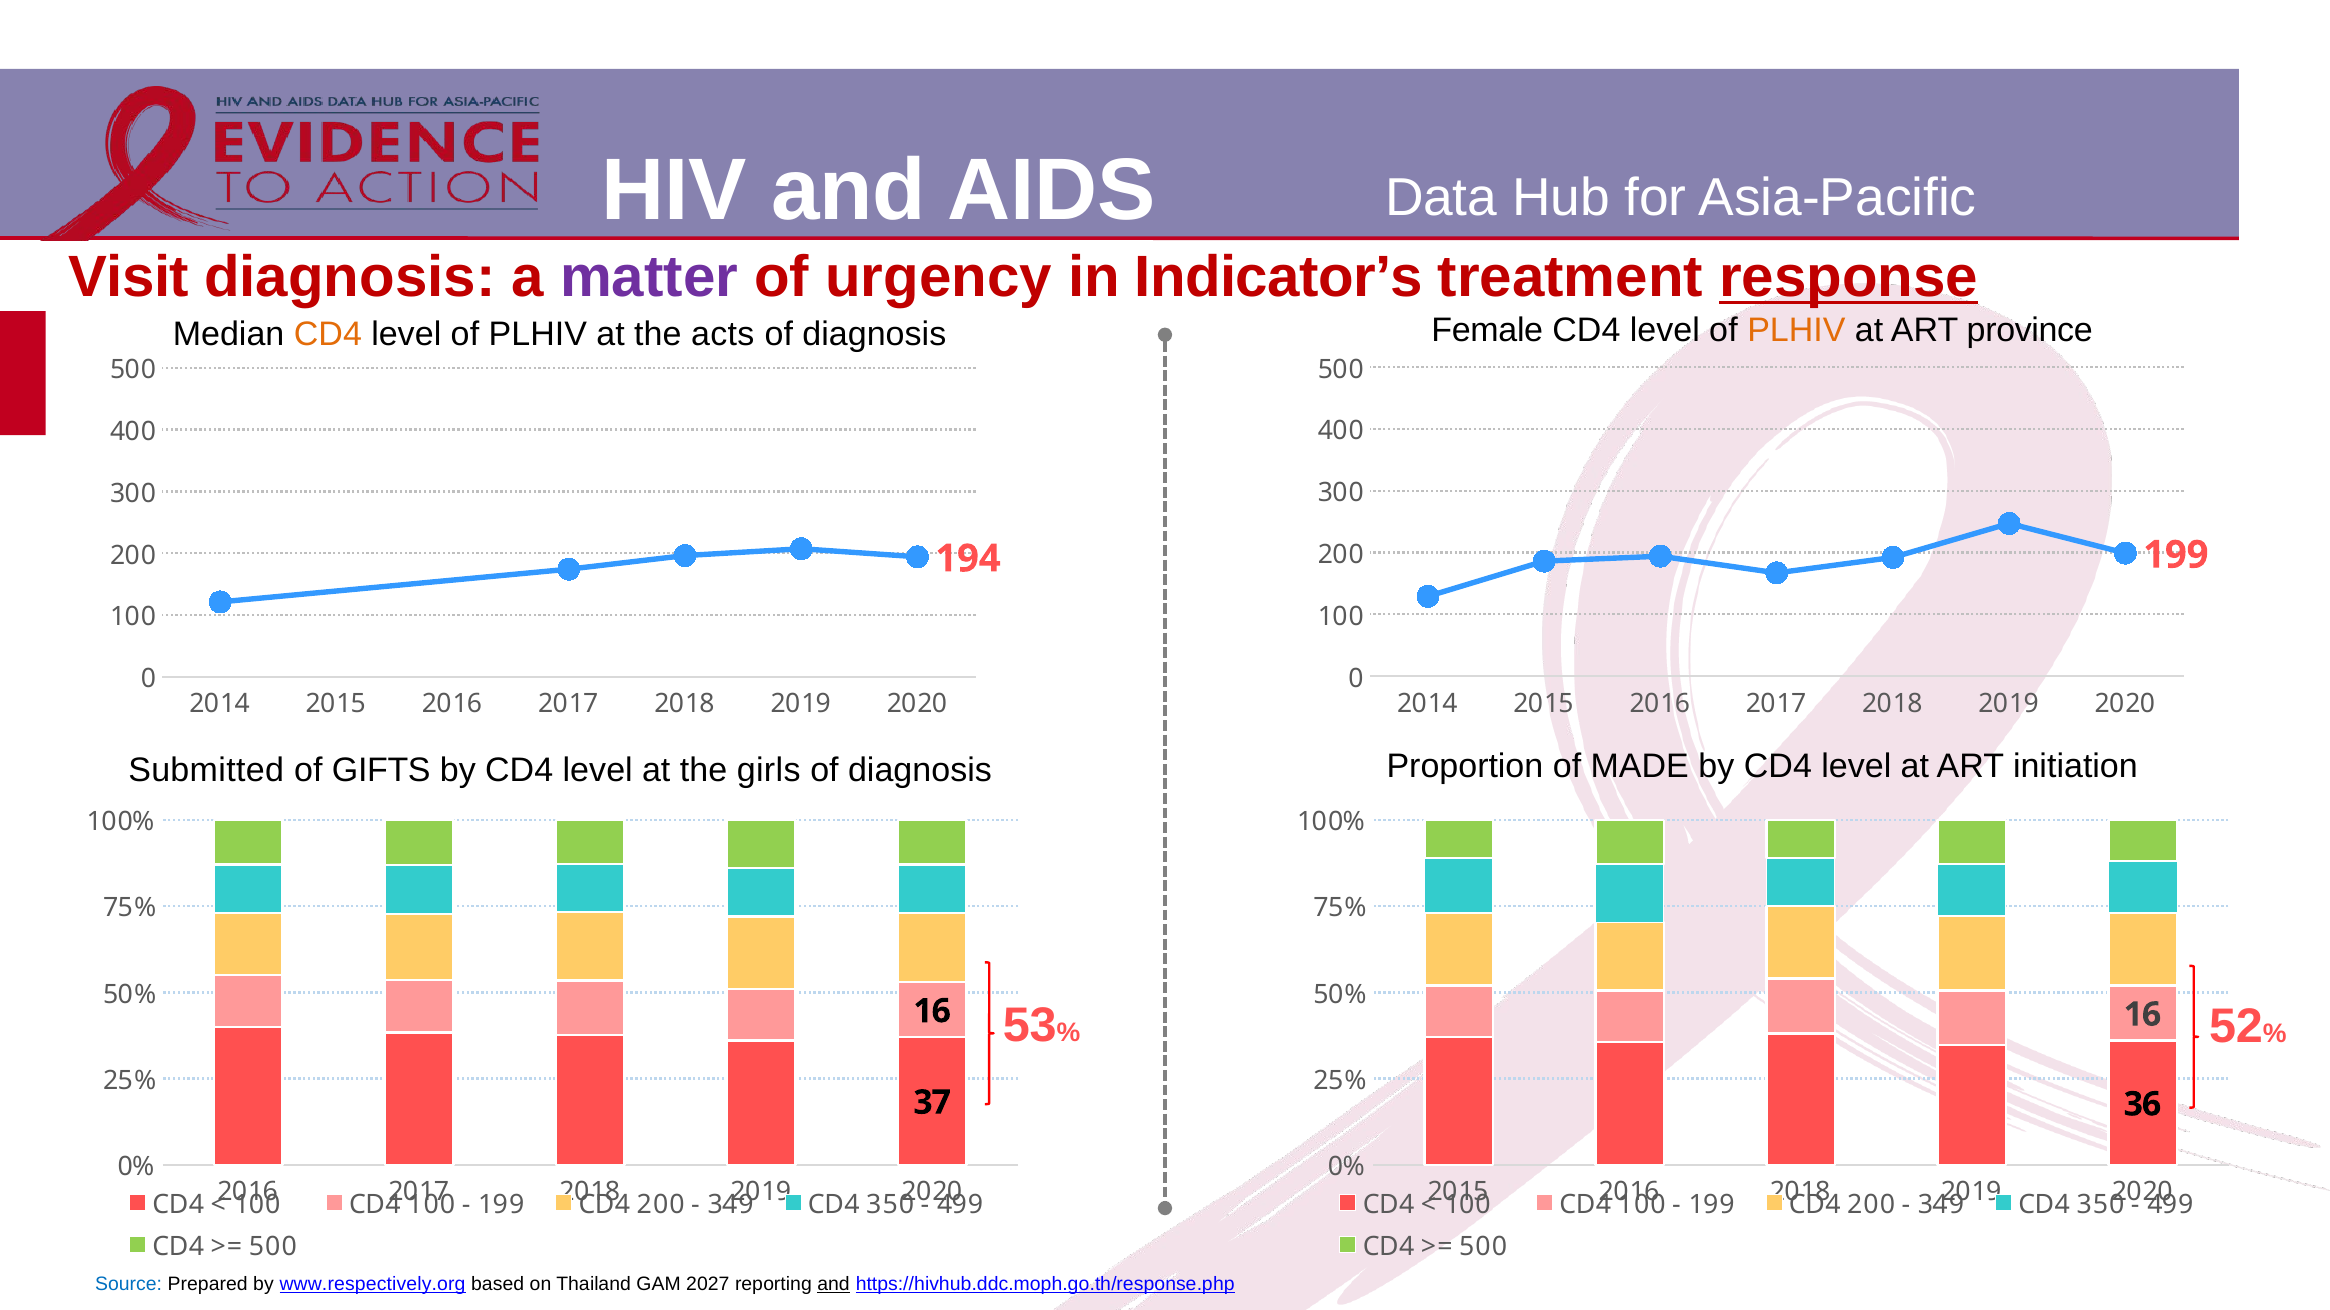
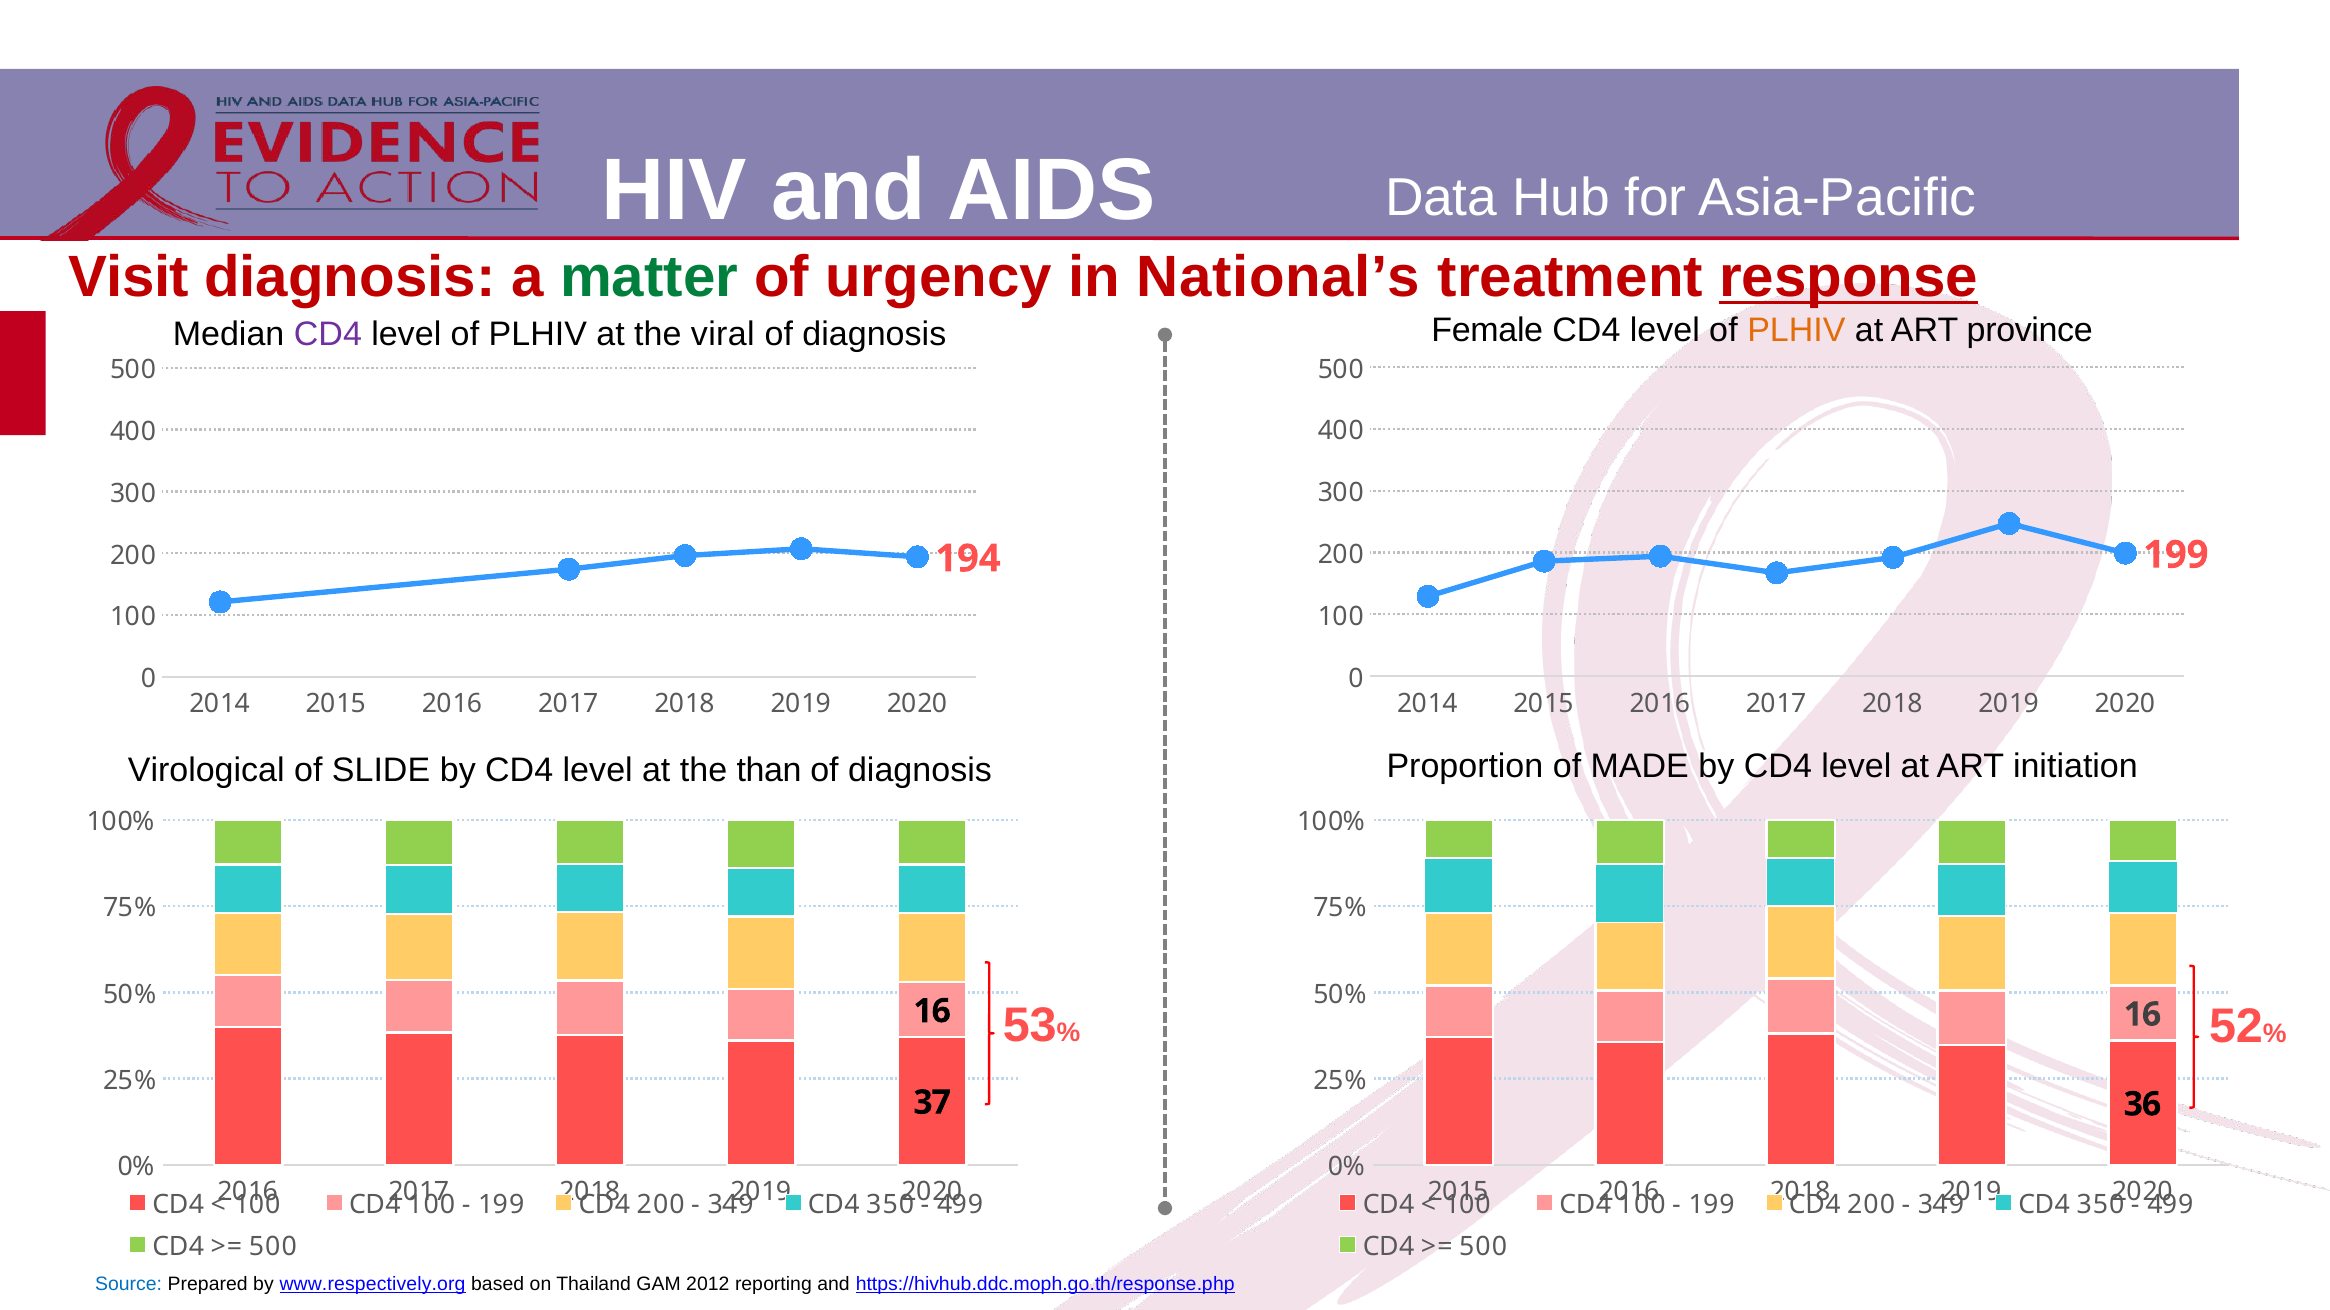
matter colour: purple -> green (649, 277)
Indicator’s: Indicator’s -> National’s (1278, 277)
CD4 colour: orange -> purple (328, 334)
acts: acts -> viral (723, 334)
Submitted: Submitted -> Virological (206, 771)
GIFTS: GIFTS -> SLIDE (381, 771)
girls: girls -> than (769, 771)
2027: 2027 -> 2012 (708, 1285)
and underline: present -> none (833, 1285)
